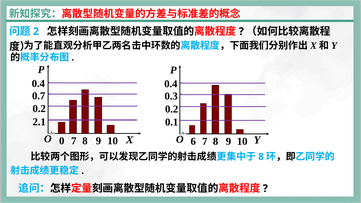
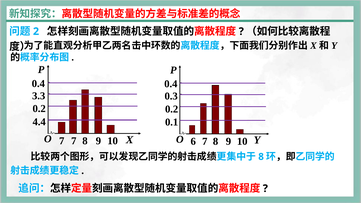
0.7: 0.7 -> 3.3 (39, 96)
2.1: 2.1 -> 4.4 (39, 122)
O 0: 0 -> 7 (62, 141)
